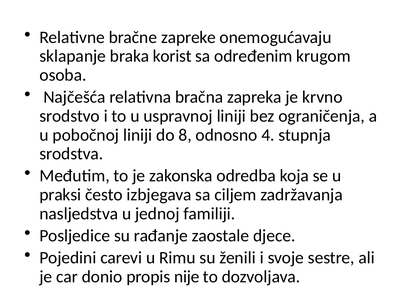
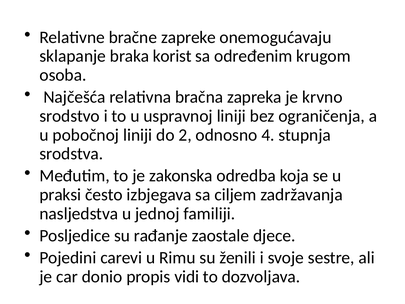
8: 8 -> 2 (185, 135)
nije: nije -> vidi (187, 276)
